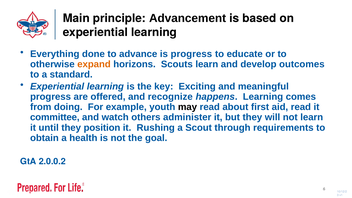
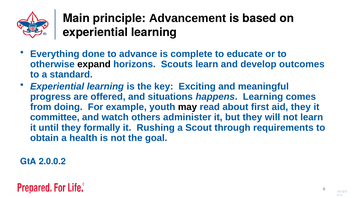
is progress: progress -> complete (191, 54)
expand colour: orange -> black (94, 64)
recognize: recognize -> situations (170, 97)
aid read: read -> they (301, 107)
position: position -> formally (102, 128)
